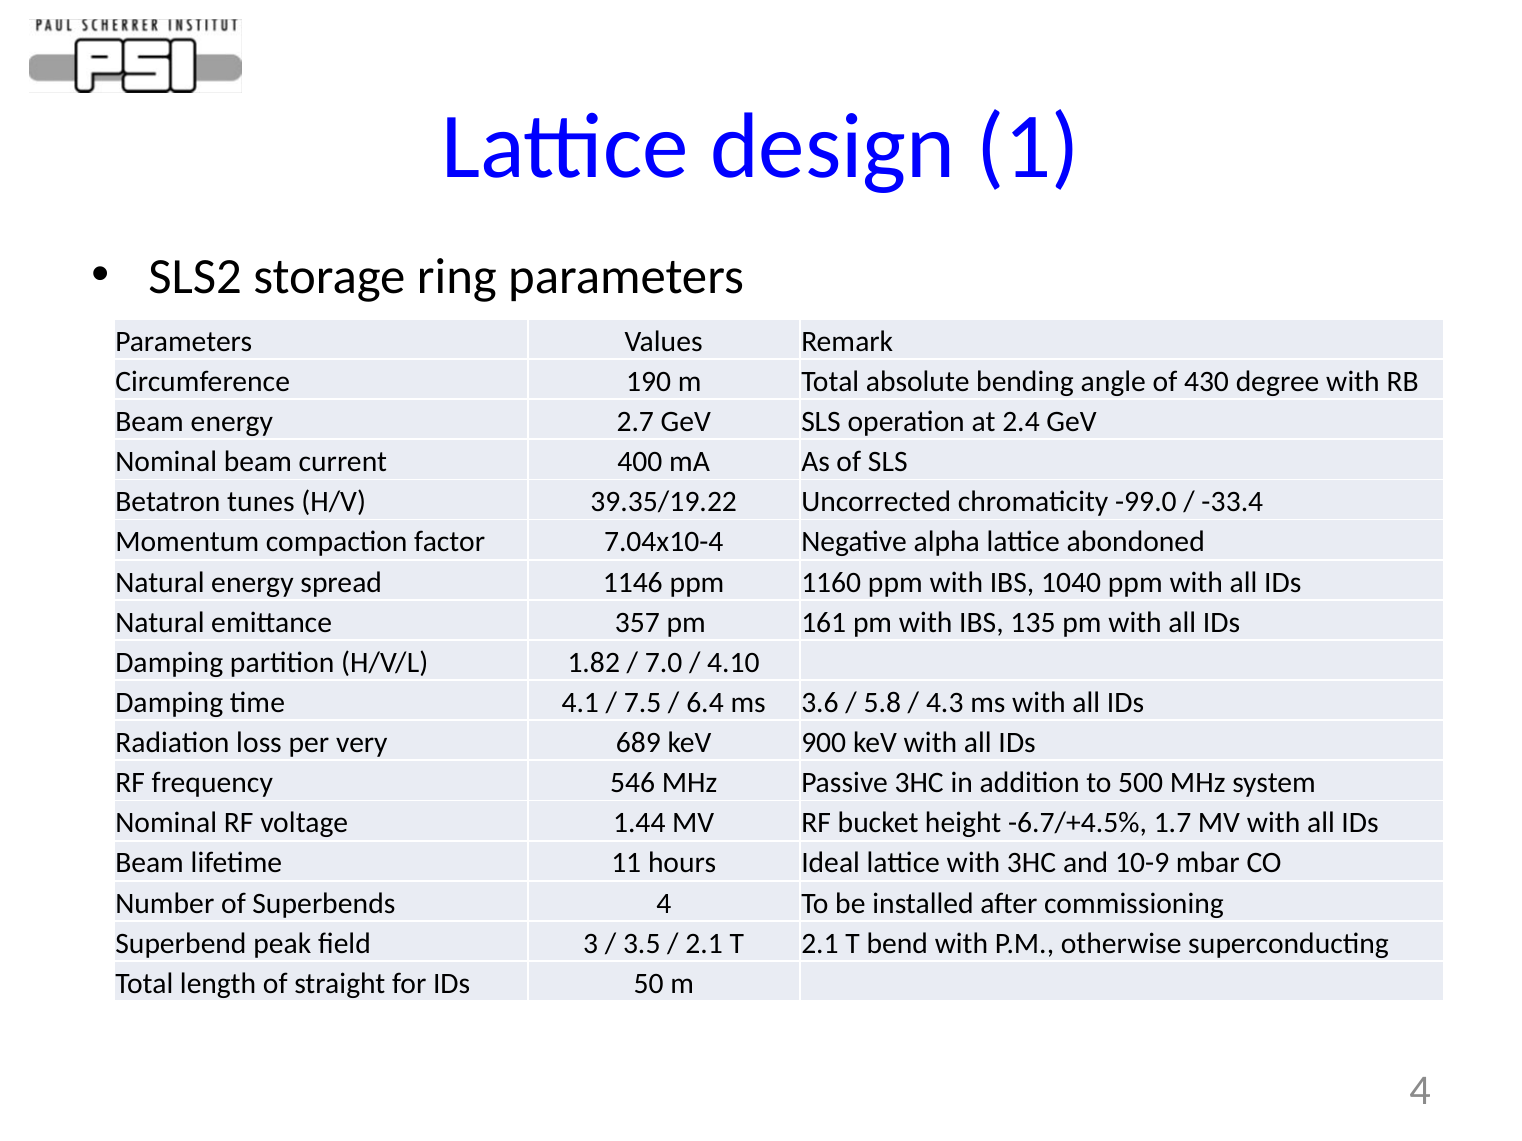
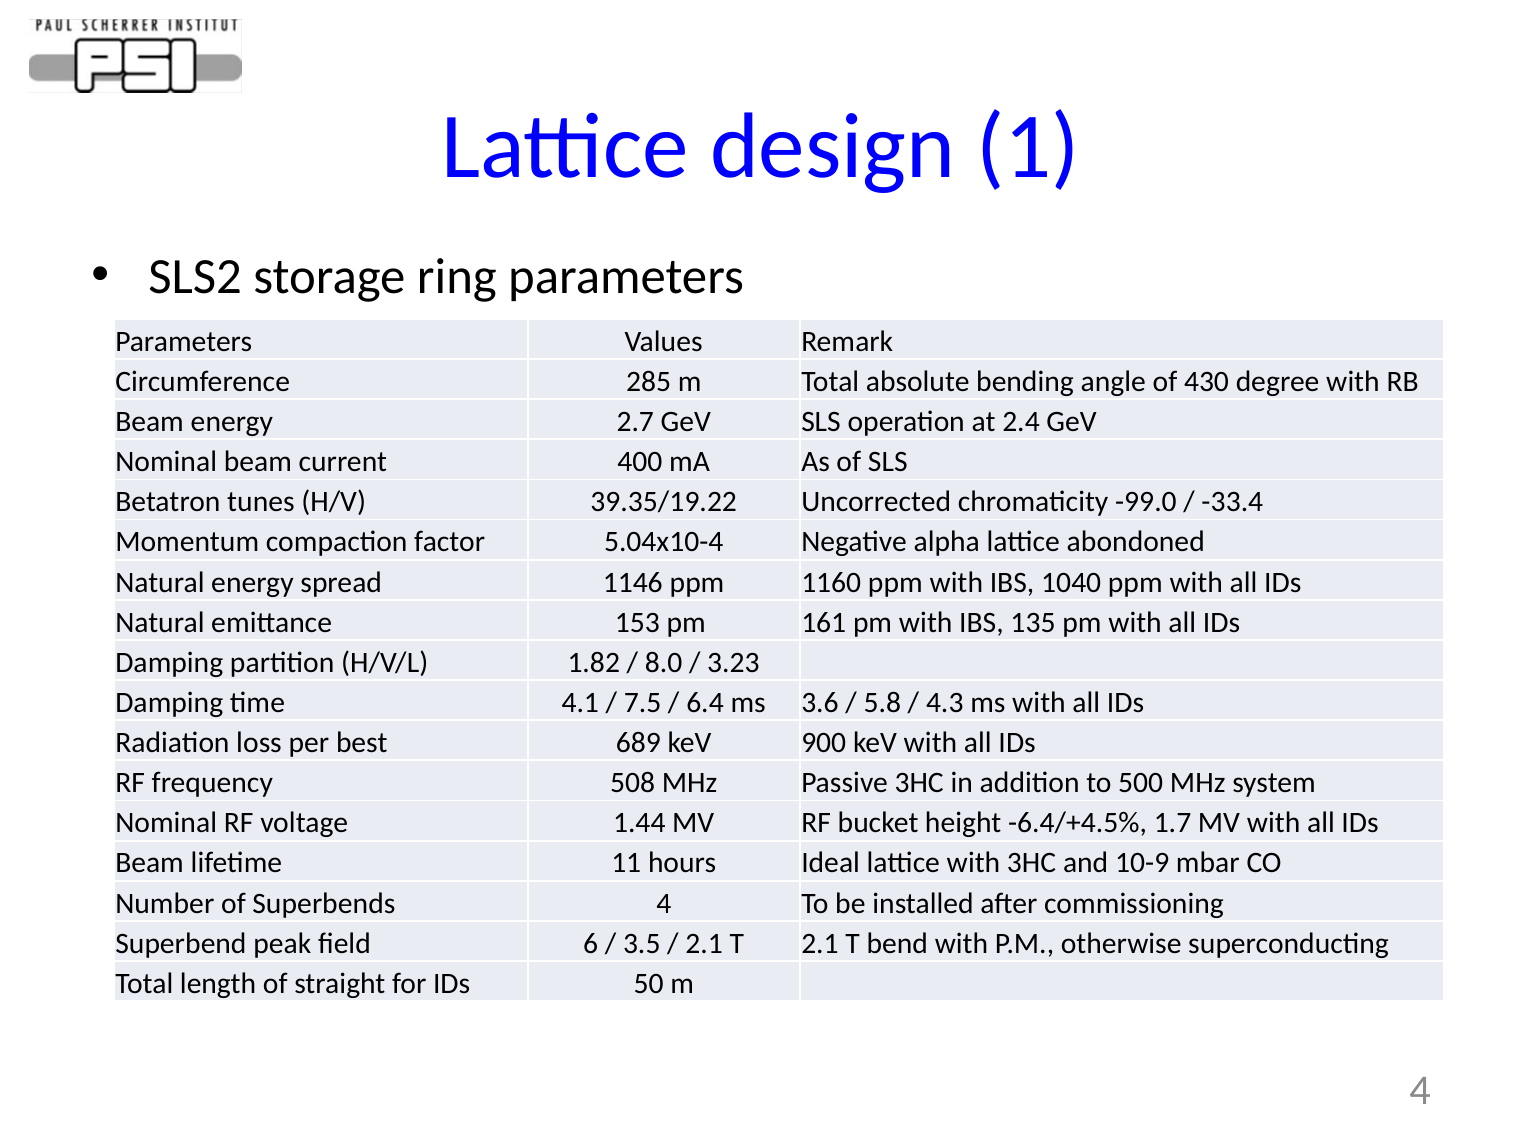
190: 190 -> 285 (649, 382)
7.04x10-4: 7.04x10-4 -> 5.04x10-4 (664, 542)
357: 357 -> 153 (637, 623)
7.0: 7.0 -> 8.0 (664, 663)
4.10: 4.10 -> 3.23 (733, 663)
very: very -> best (362, 743)
546: 546 -> 508 (633, 783)
-6.7/+4.5%: -6.7/+4.5% -> -6.4/+4.5% (1077, 823)
3: 3 -> 6 (591, 944)
